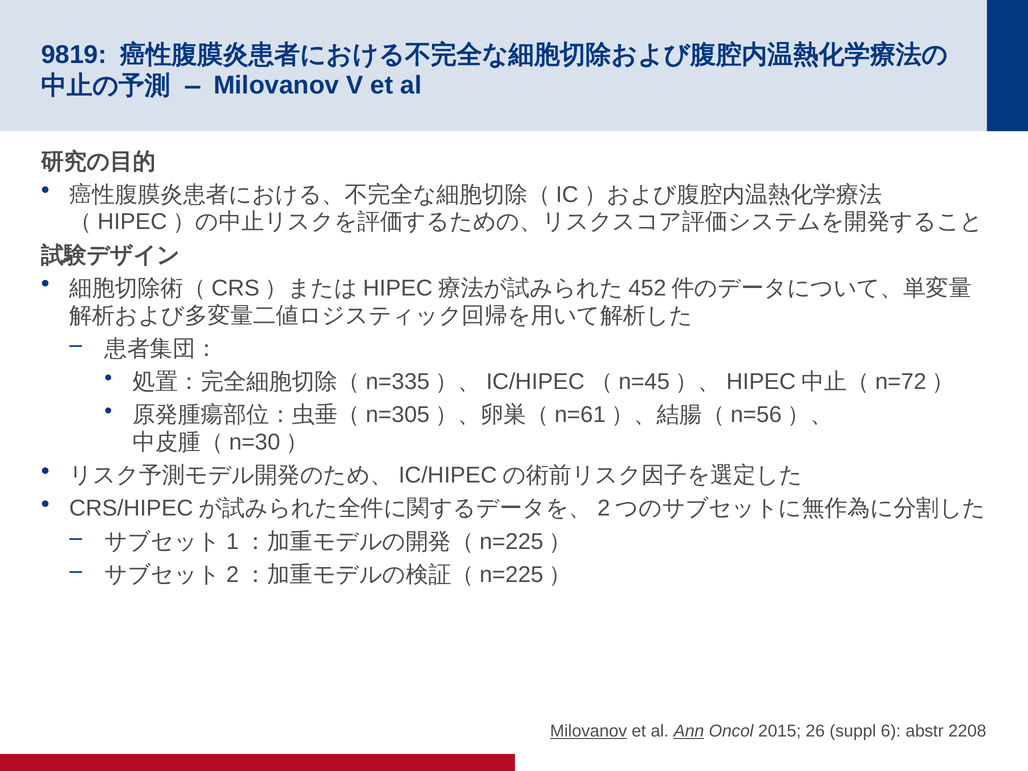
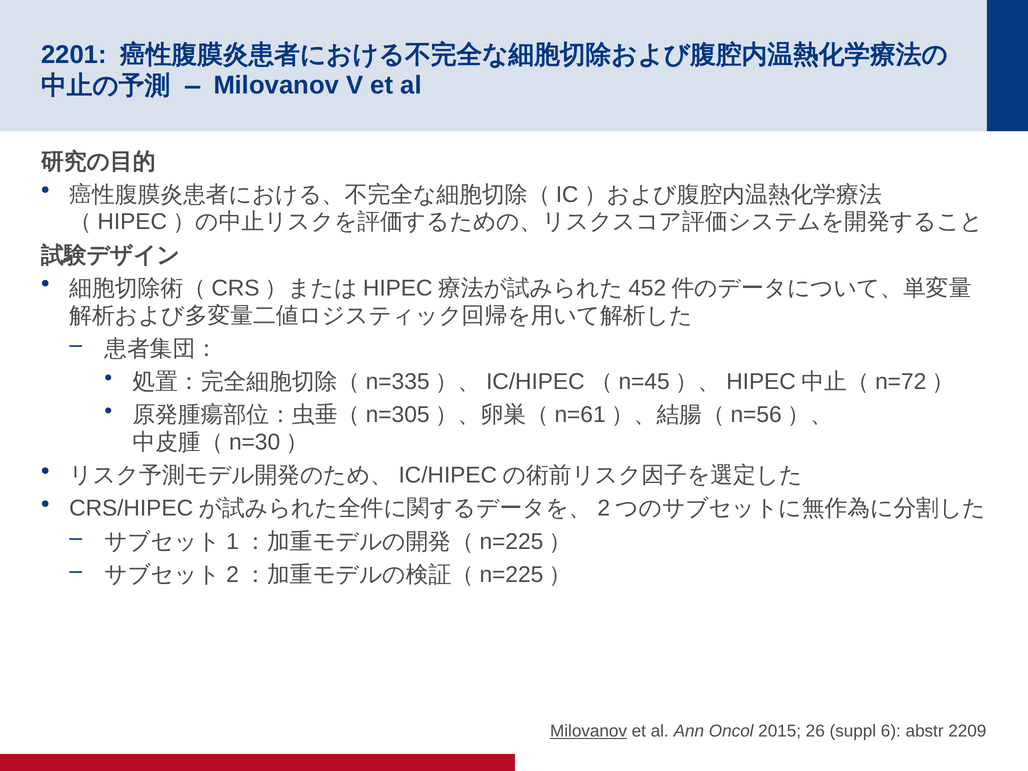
9819: 9819 -> 2201 (74, 55)
Ann underline: present -> none (689, 731)
2208: 2208 -> 2209 (967, 731)
